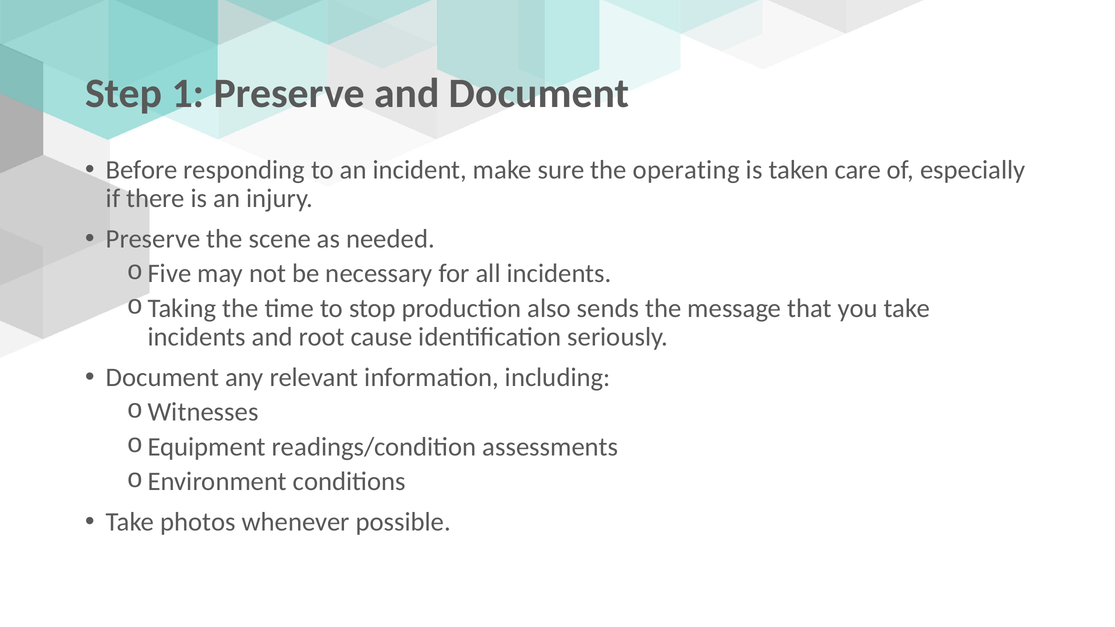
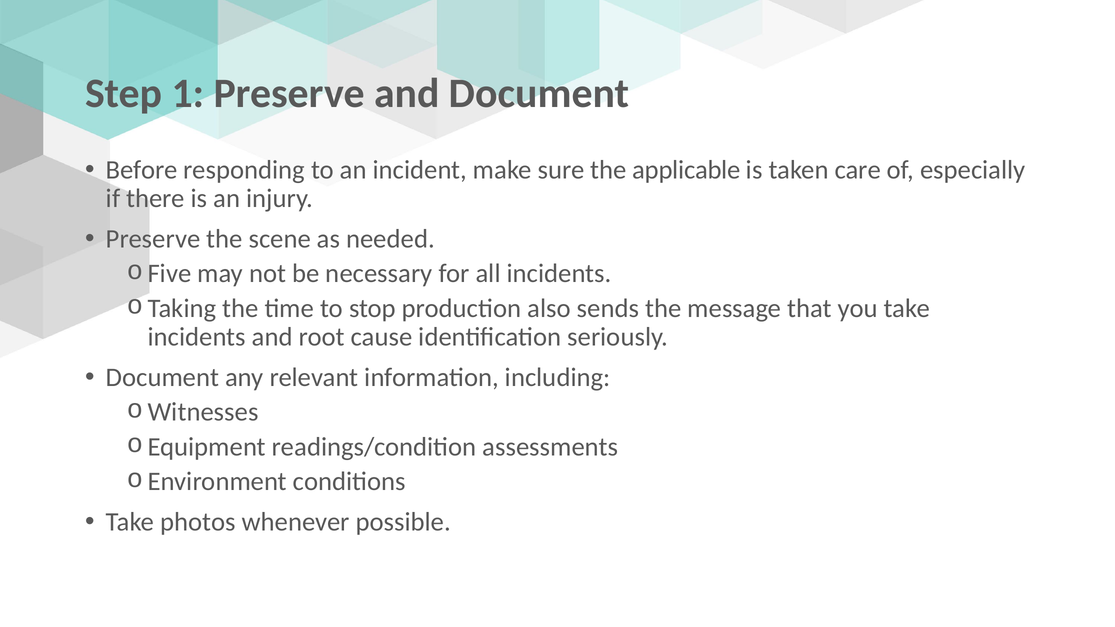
operating: operating -> applicable (686, 170)
